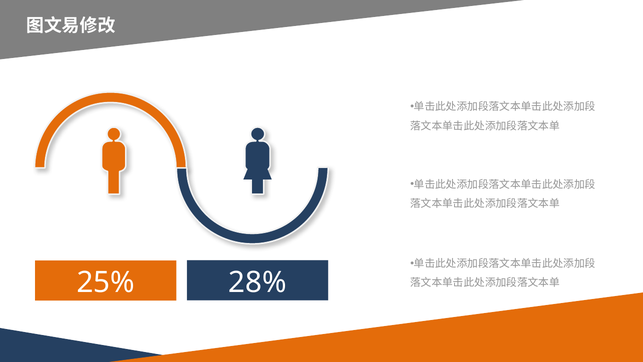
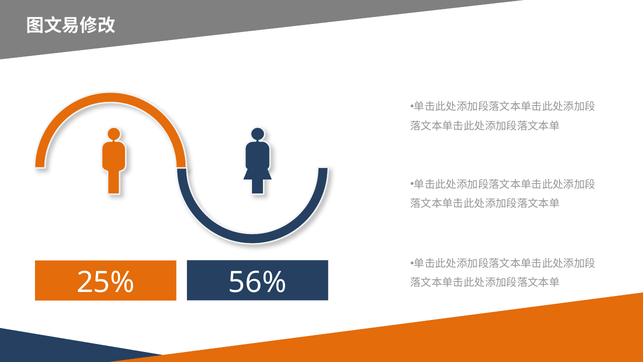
28%: 28% -> 56% (258, 282)
